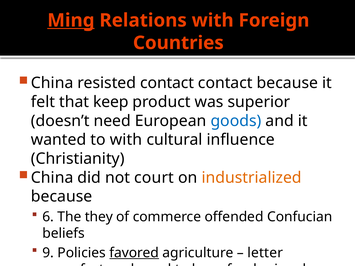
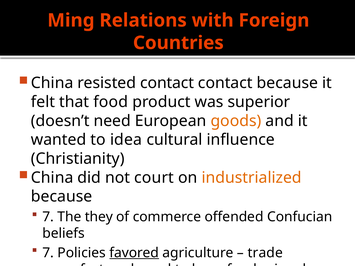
Ming underline: present -> none (71, 20)
that keep: keep -> food (111, 102)
goods colour: blue -> orange (236, 121)
to with: with -> idea (126, 140)
6: 6 -> 7 (48, 217)
9: 9 -> 7 (48, 253)
letter: letter -> trade (265, 253)
